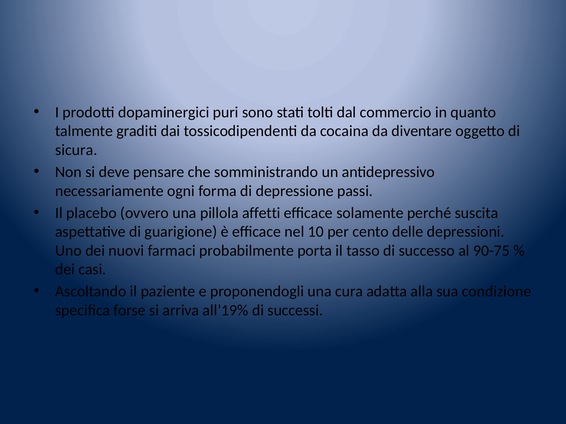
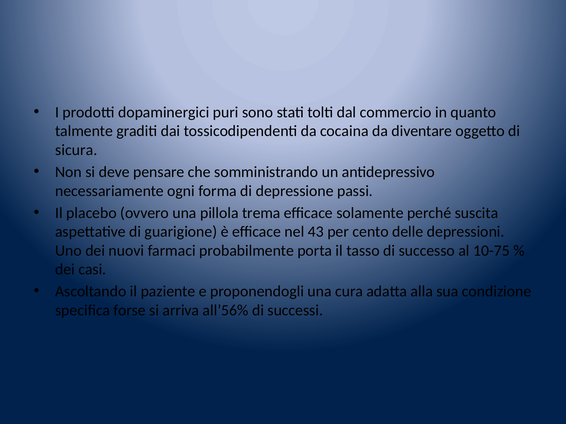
affetti: affetti -> trema (261, 213)
10: 10 -> 43 (316, 232)
90-75: 90-75 -> 10-75 (491, 251)
all’19%: all’19% -> all’56% (226, 311)
